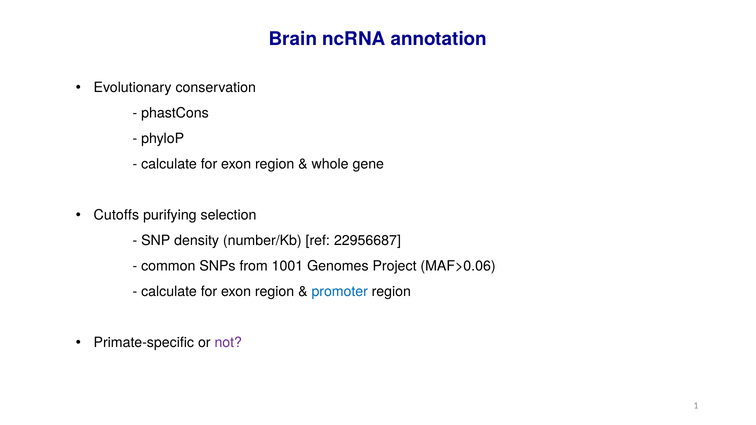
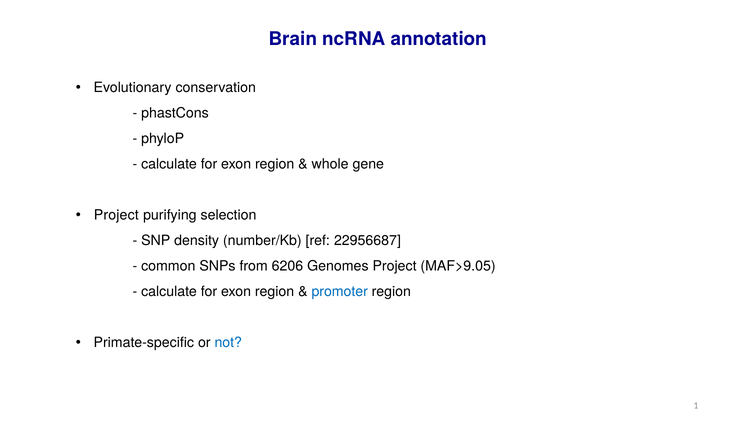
Cutoffs: Cutoffs -> Project (116, 215)
1001: 1001 -> 6206 (287, 266)
MAF>0.06: MAF>0.06 -> MAF>9.05 (458, 266)
not colour: purple -> blue (228, 343)
